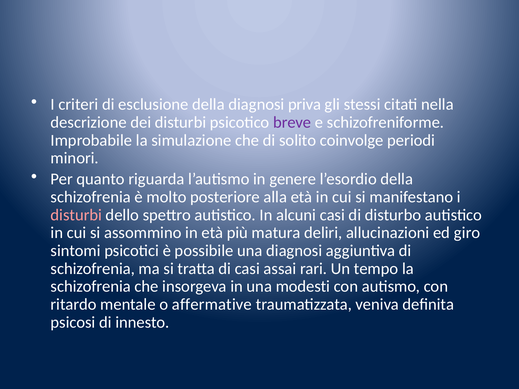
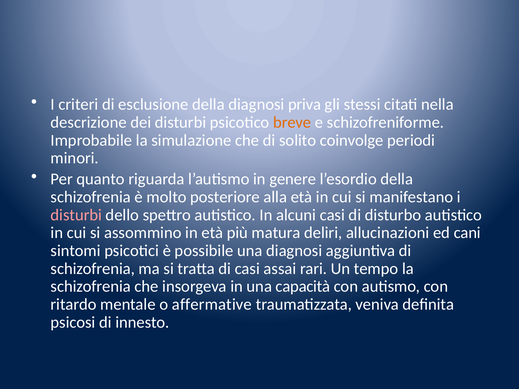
breve colour: purple -> orange (292, 122)
giro: giro -> cani (467, 233)
modesti: modesti -> capacità (303, 287)
